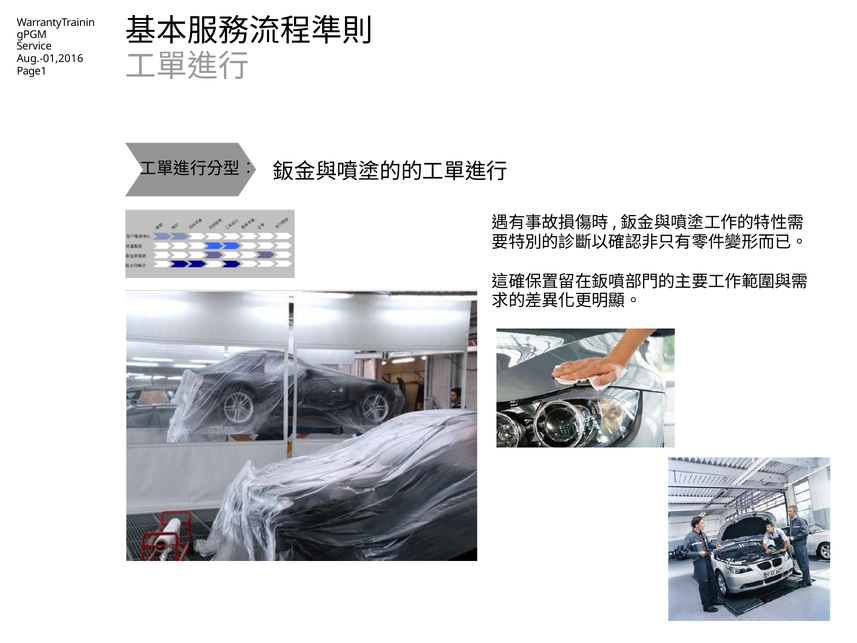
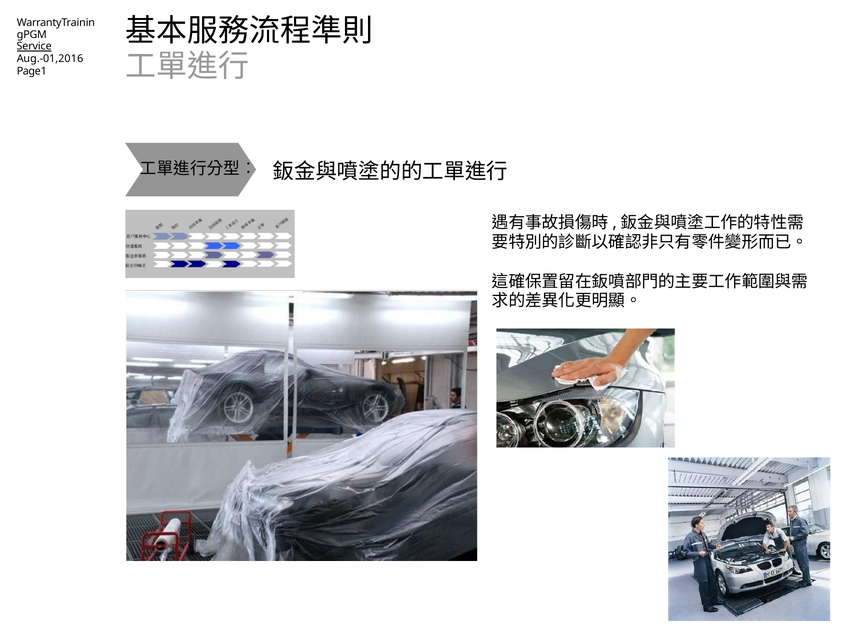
Service underline: none -> present (34, 46)
